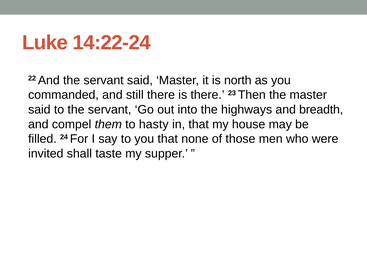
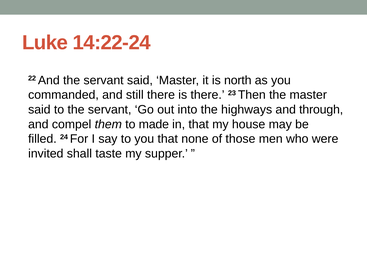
breadth: breadth -> through (321, 110)
hasty: hasty -> made (154, 124)
